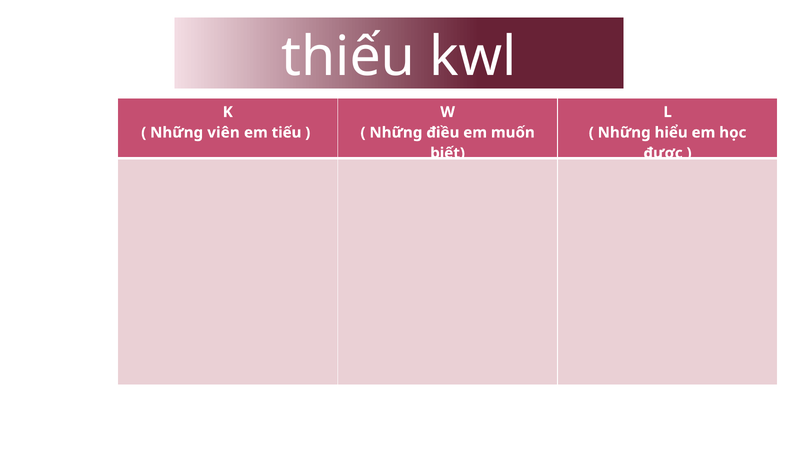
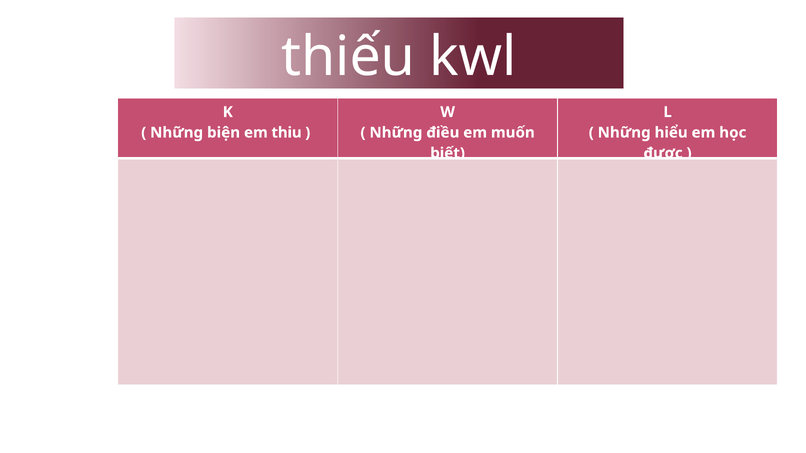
viên: viên -> biện (224, 133)
tiếu: tiếu -> thiu (287, 133)
